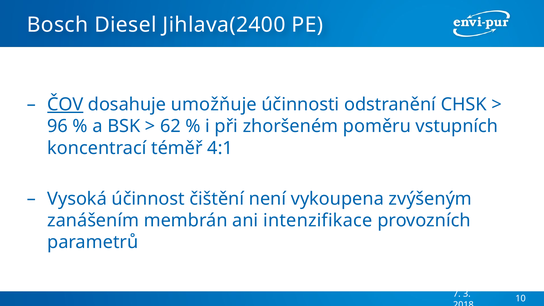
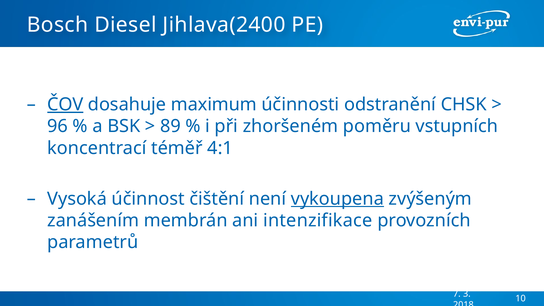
umožňuje: umožňuje -> maximum (214, 105)
62: 62 -> 89 (170, 126)
vykoupena underline: none -> present (337, 199)
